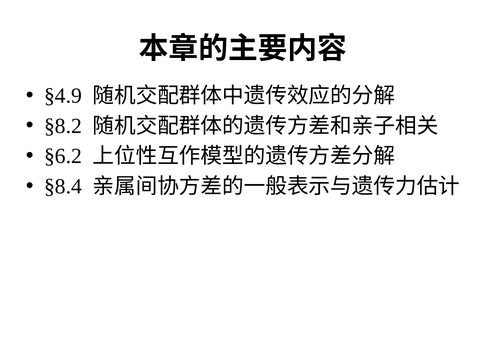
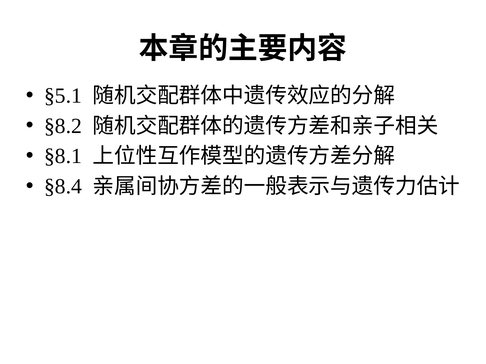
§4.9: §4.9 -> §5.1 (63, 96)
§6.2: §6.2 -> §8.1 (63, 156)
